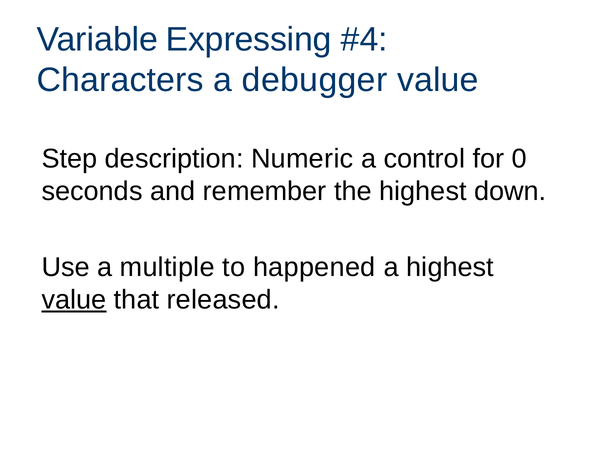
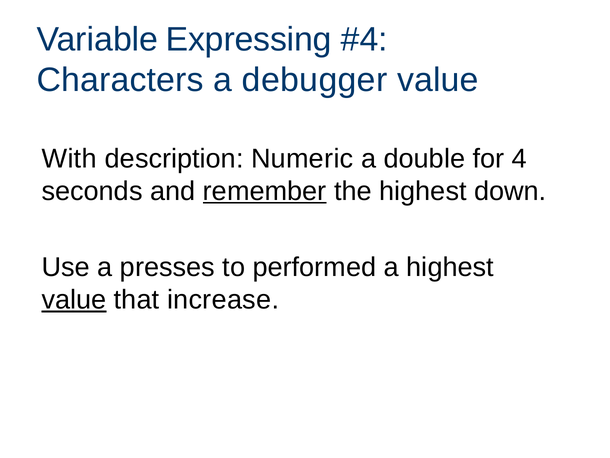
Step: Step -> With (69, 158)
control: control -> double (424, 158)
0: 0 -> 4 (519, 158)
remember underline: none -> present (265, 191)
multiple: multiple -> presses (167, 267)
happened: happened -> performed (314, 267)
released: released -> increase (223, 299)
